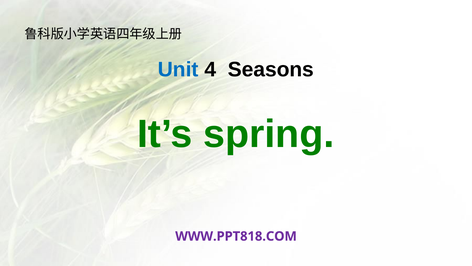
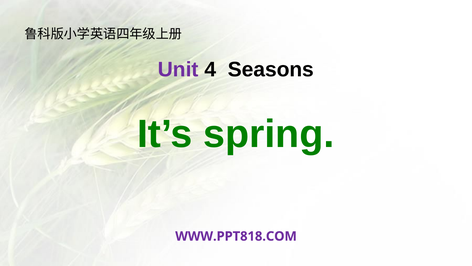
Unit colour: blue -> purple (178, 69)
